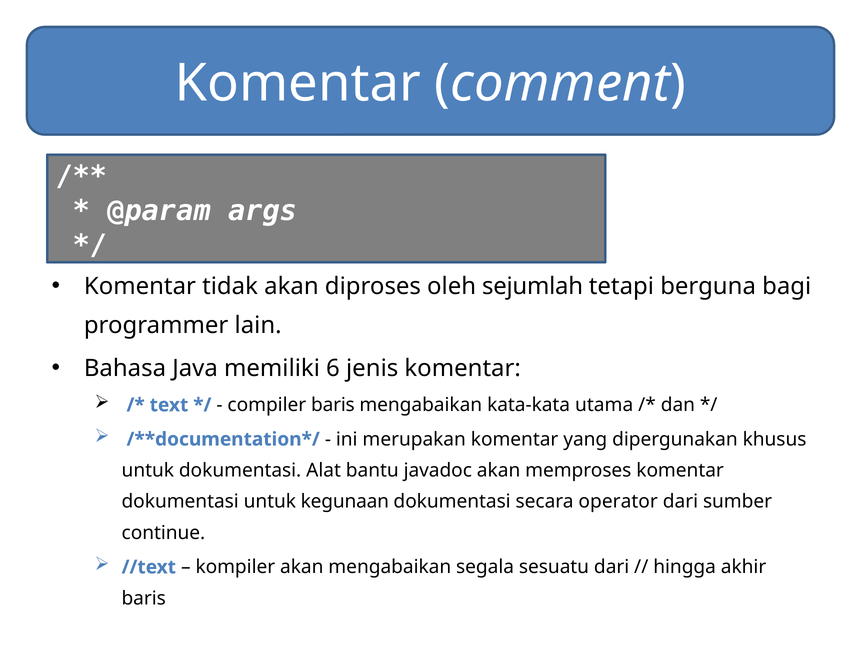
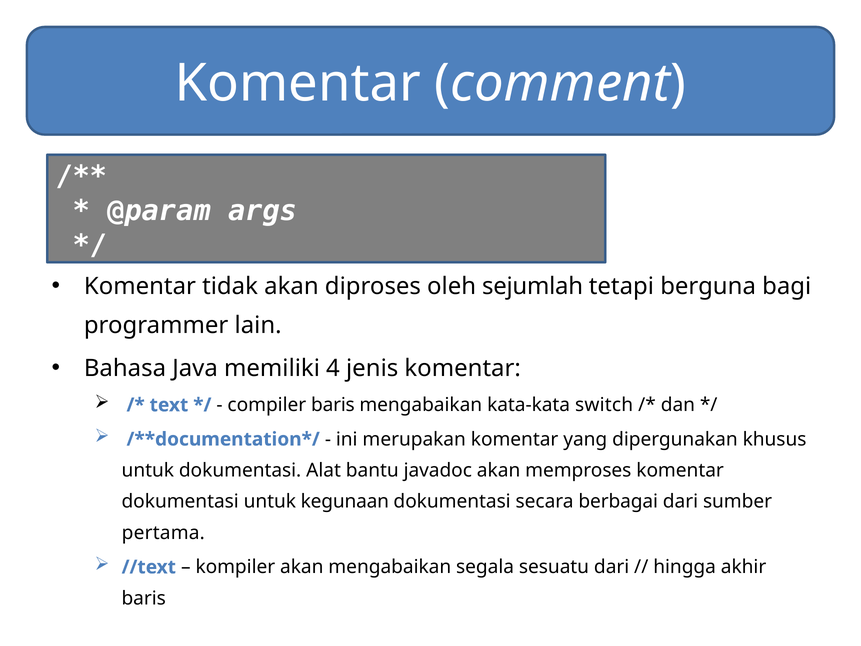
6: 6 -> 4 (333, 368)
utama: utama -> switch (604, 405)
operator: operator -> berbagai (618, 501)
continue: continue -> pertama (163, 533)
